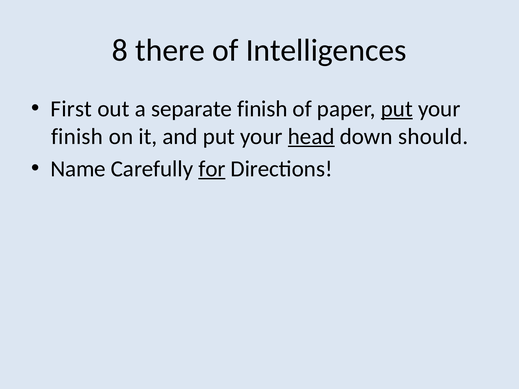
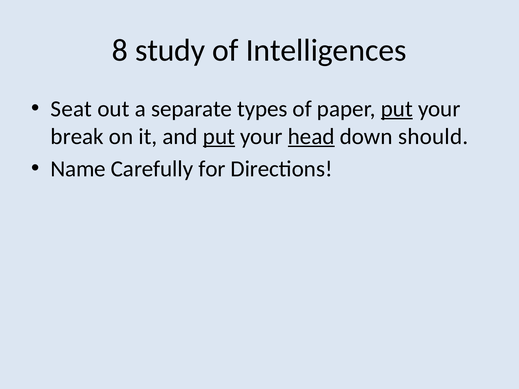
there: there -> study (170, 50)
First: First -> Seat (71, 109)
separate finish: finish -> types (262, 109)
finish: finish -> break (77, 137)
put underline: none -> present (219, 137)
for underline: present -> none (212, 169)
